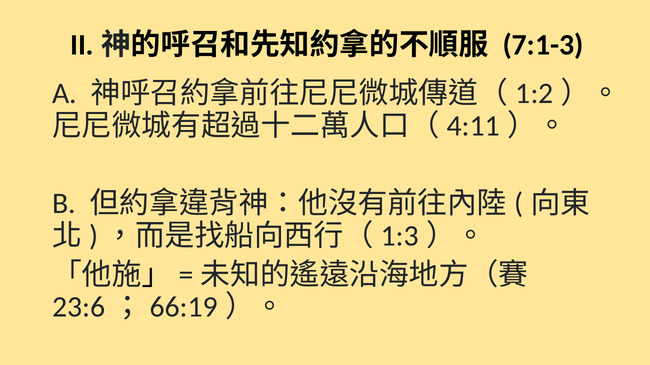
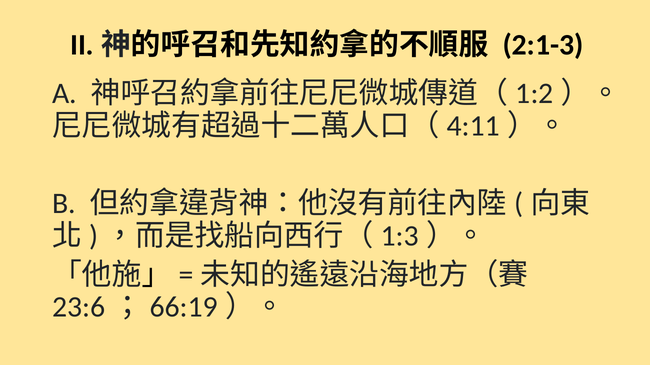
7:1-3: 7:1-3 -> 2:1-3 (543, 45)
